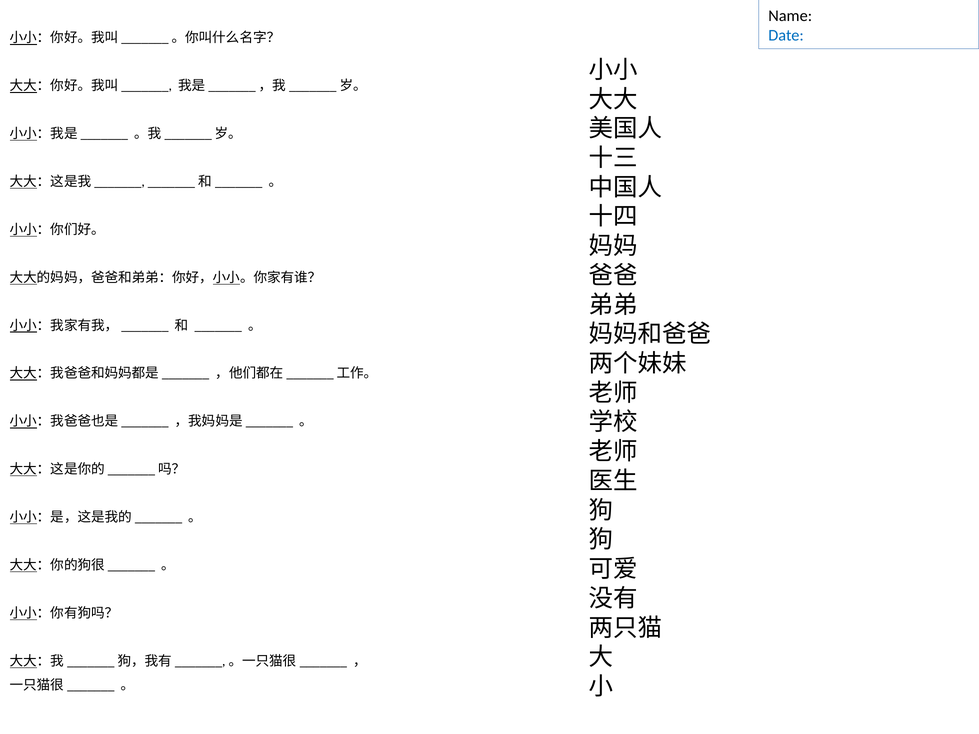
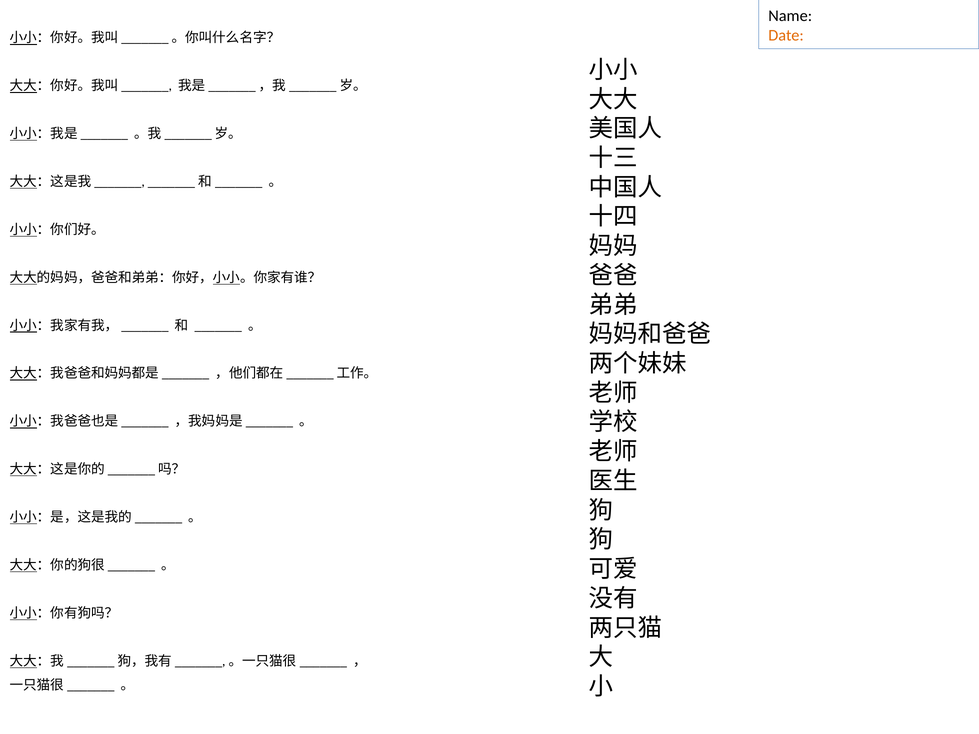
Date colour: blue -> orange (786, 35)
